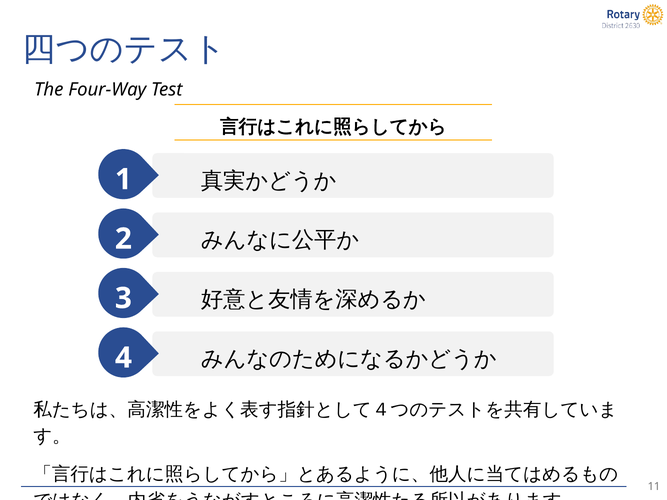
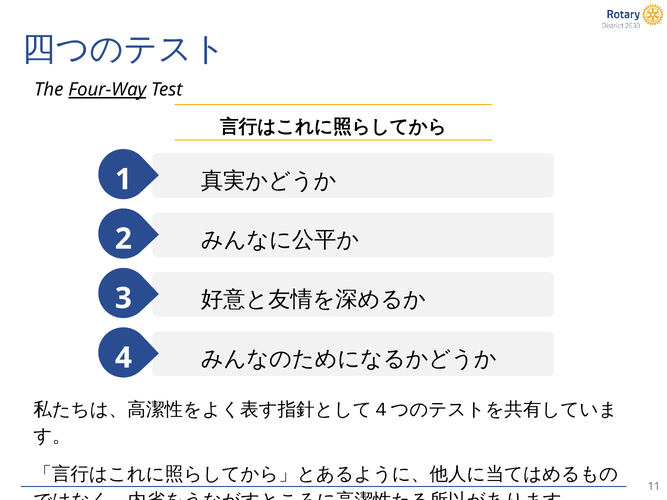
Four-Way underline: none -> present (107, 90)
